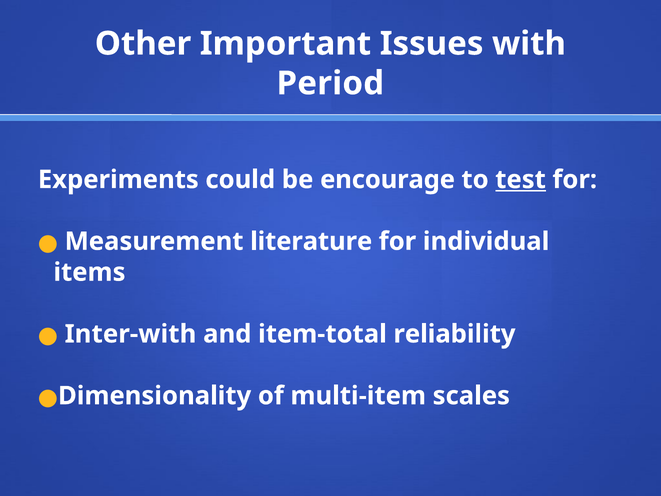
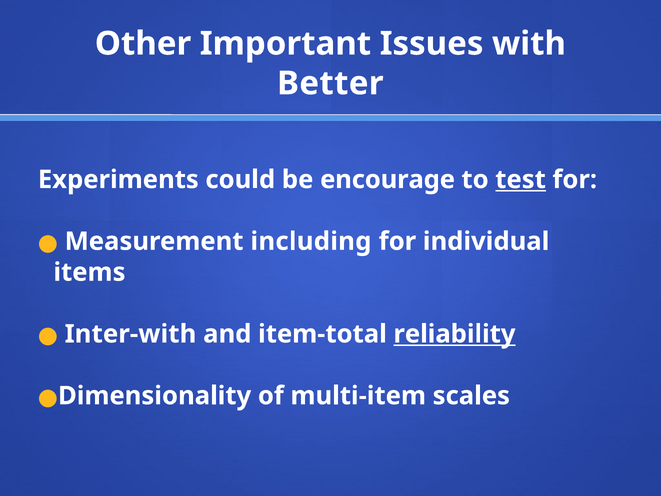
Period: Period -> Better (330, 83)
literature: literature -> including (311, 241)
reliability underline: none -> present (454, 334)
